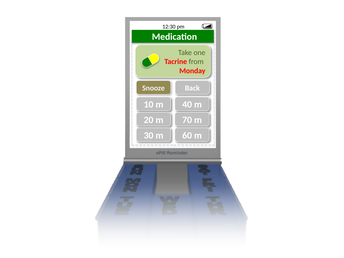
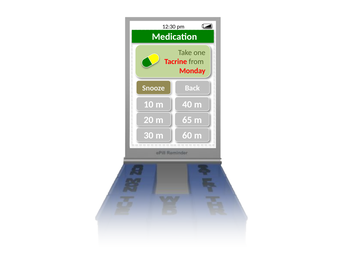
70: 70 -> 65 (187, 120)
